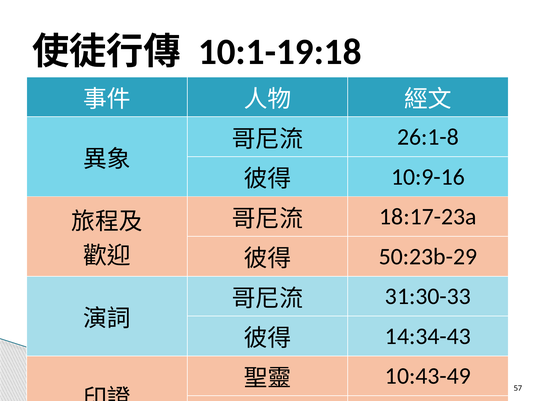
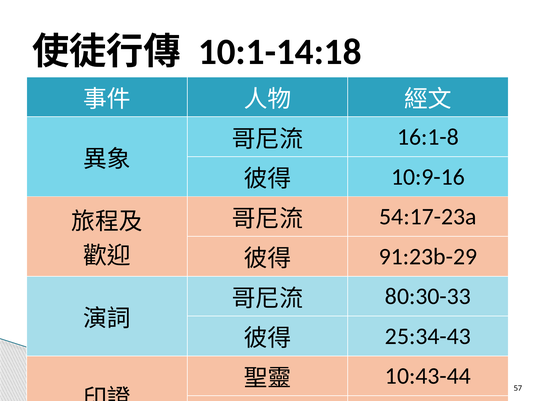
10:1-19:18: 10:1-19:18 -> 10:1-14:18 (280, 52)
26:1-8: 26:1-8 -> 16:1-8 (428, 137)
18:17-23a: 18:17-23a -> 54:17-23a (428, 217)
50:23b-29: 50:23b-29 -> 91:23b-29 (428, 257)
31:30-33: 31:30-33 -> 80:30-33 (428, 297)
14:34-43: 14:34-43 -> 25:34-43 (428, 336)
10:43-49: 10:43-49 -> 10:43-44 (428, 376)
